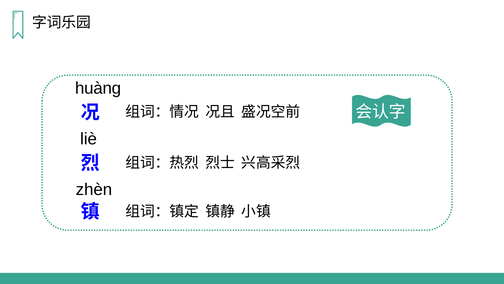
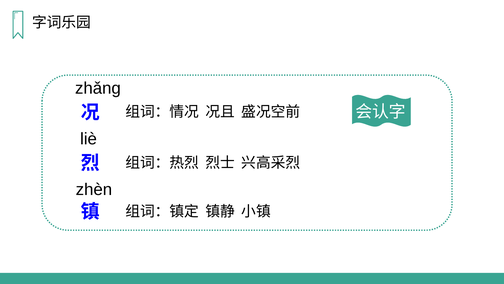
huàng: huàng -> zhǎnɡ (98, 88)
